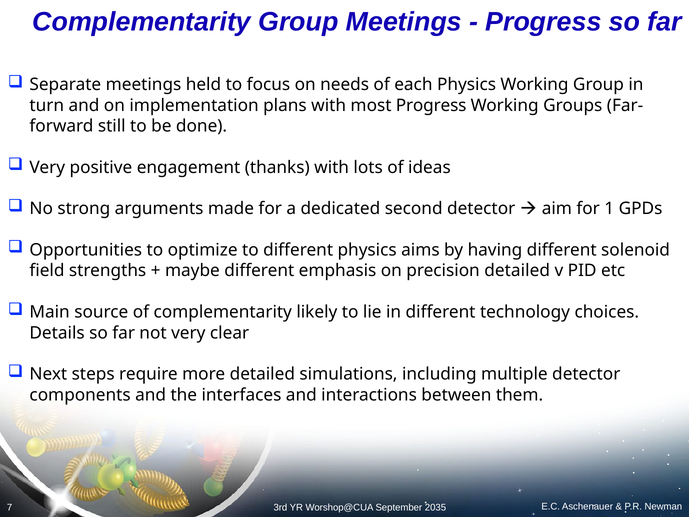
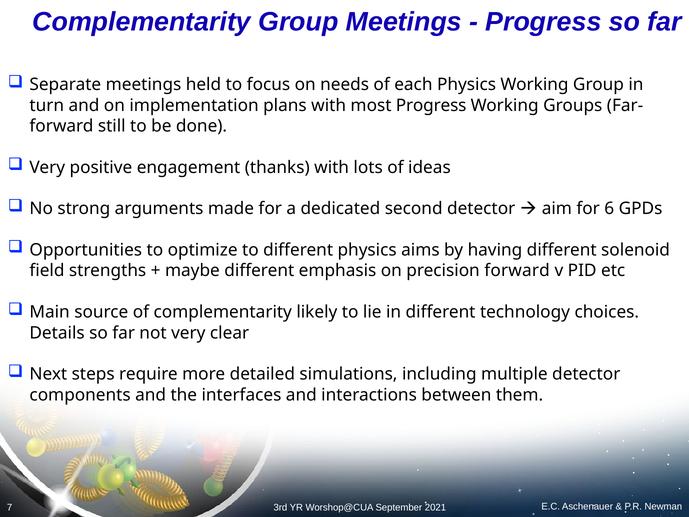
1: 1 -> 6 (609, 209)
precision detailed: detailed -> forward (517, 271)
2035: 2035 -> 2021 (435, 507)
